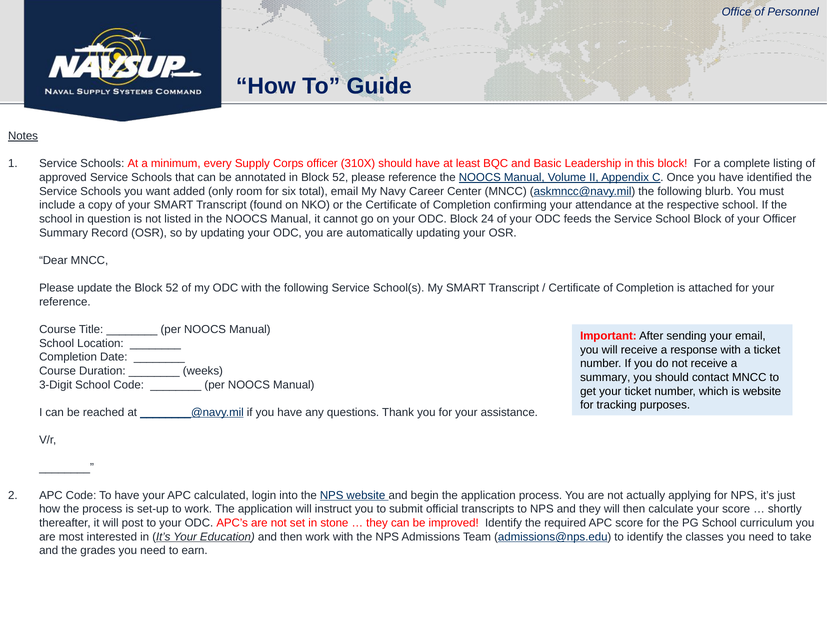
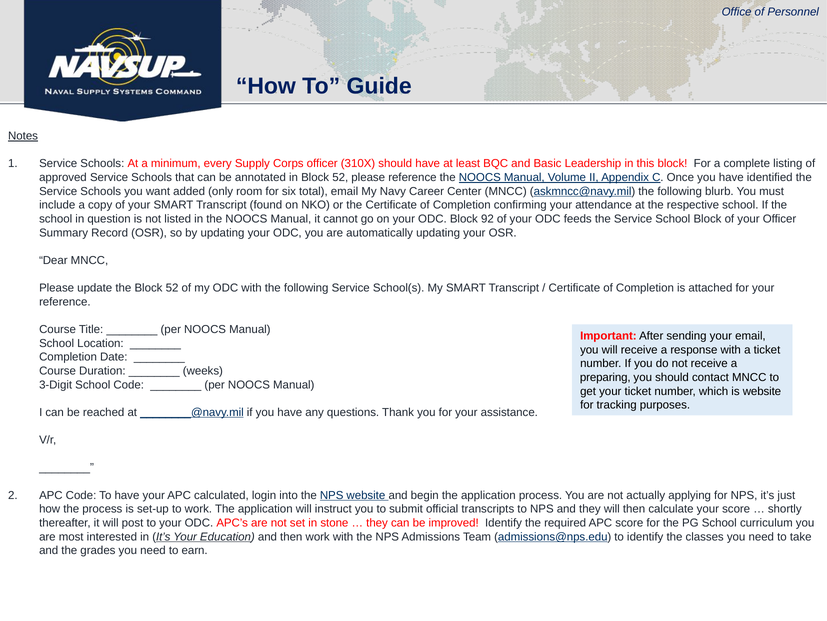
24: 24 -> 92 (487, 219)
summary: summary -> preparing (605, 377)
